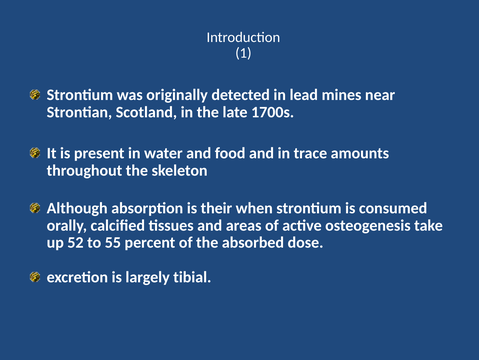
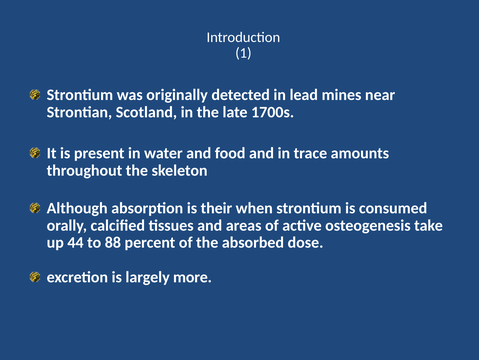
52: 52 -> 44 (75, 242)
55: 55 -> 88 (113, 242)
tibial: tibial -> more (192, 277)
